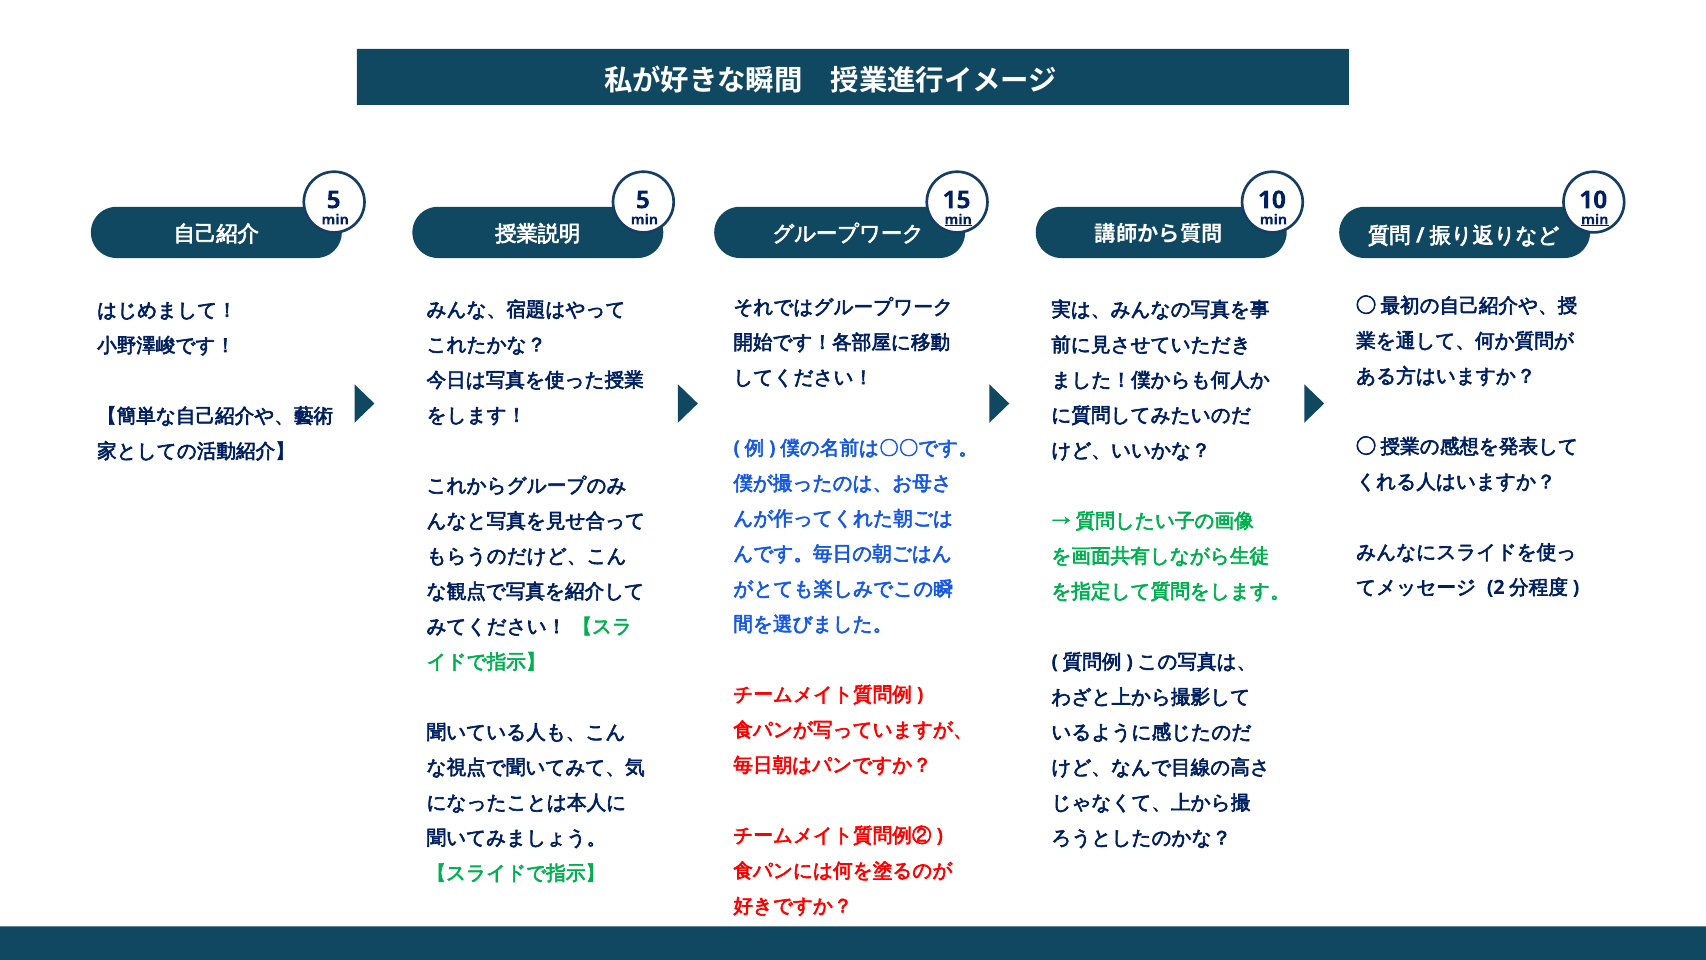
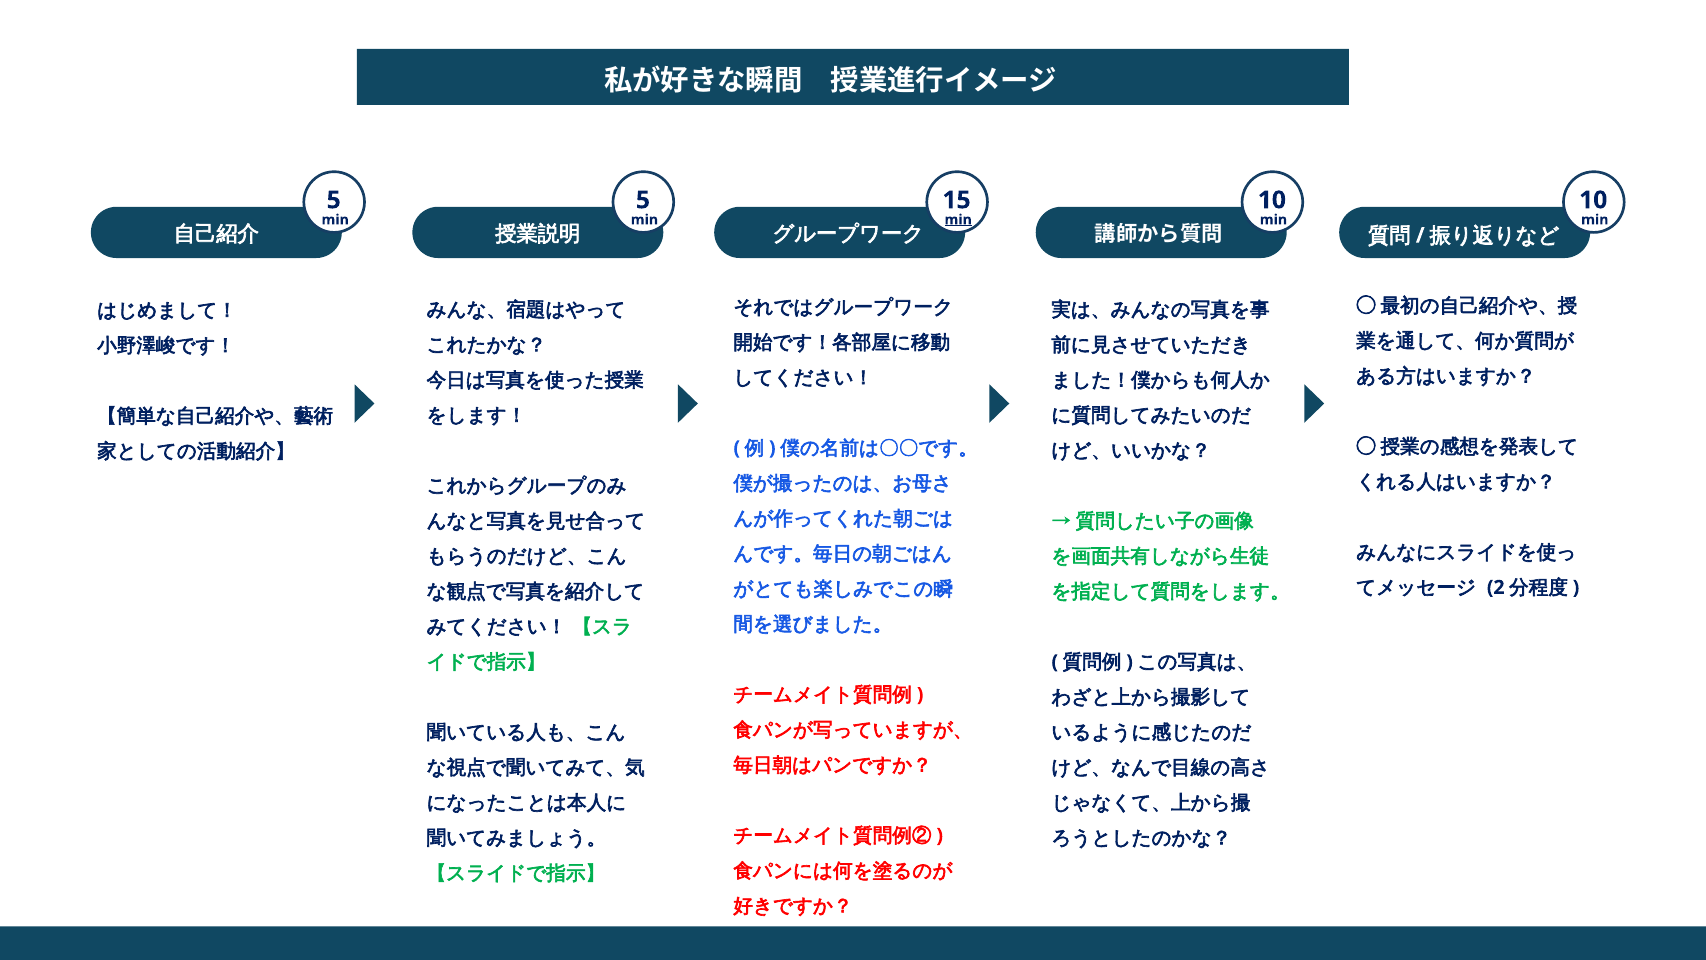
min underline: present -> none (1595, 220)
